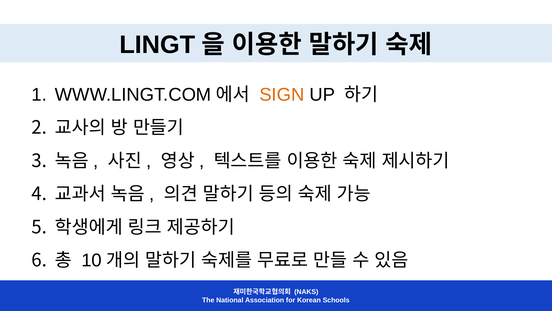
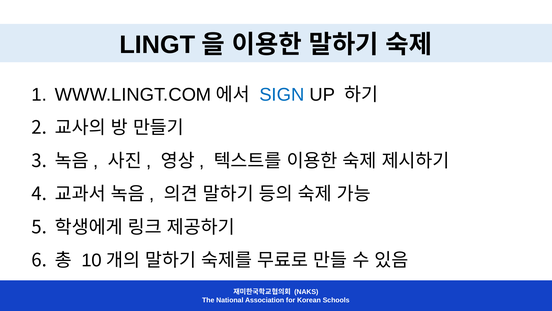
SIGN colour: orange -> blue (282, 95)
